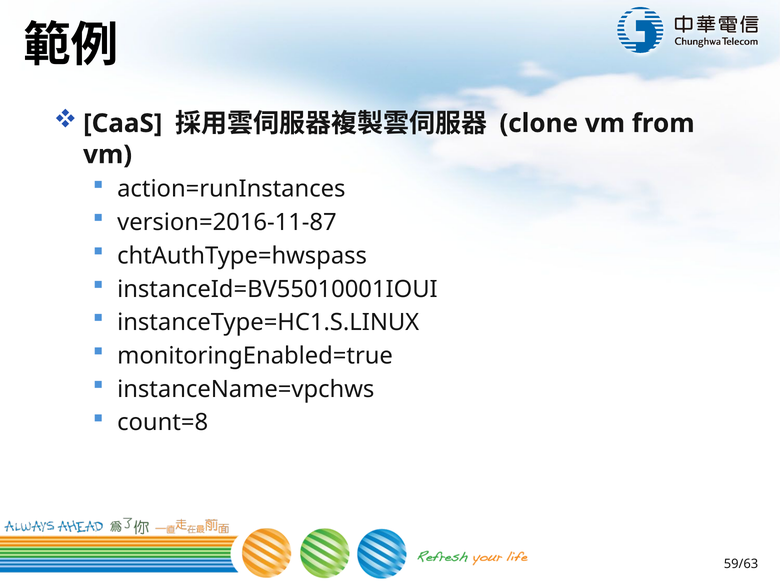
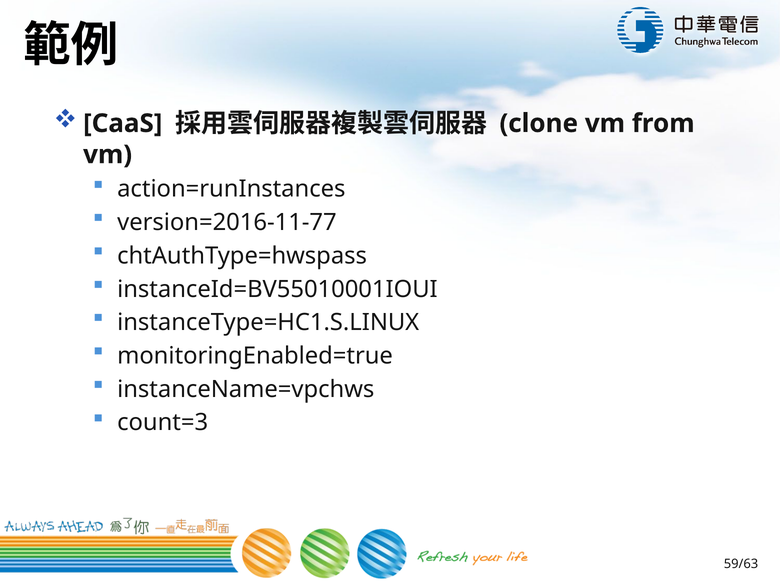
version=2016-11-87: version=2016-11-87 -> version=2016-11-77 (227, 222)
count=8: count=8 -> count=3 (163, 423)
